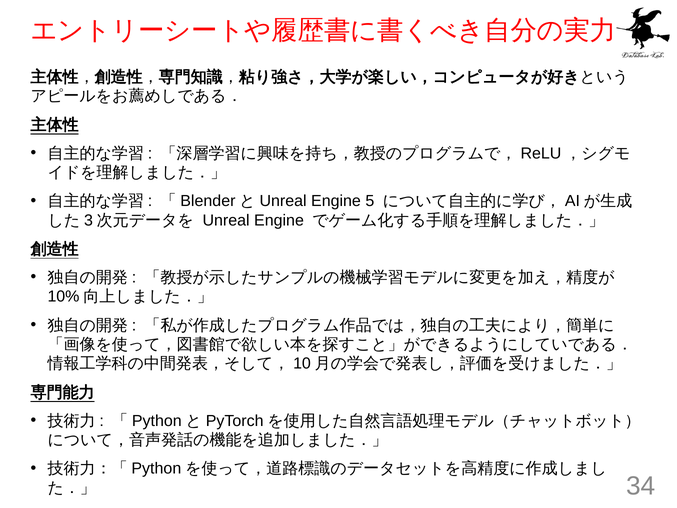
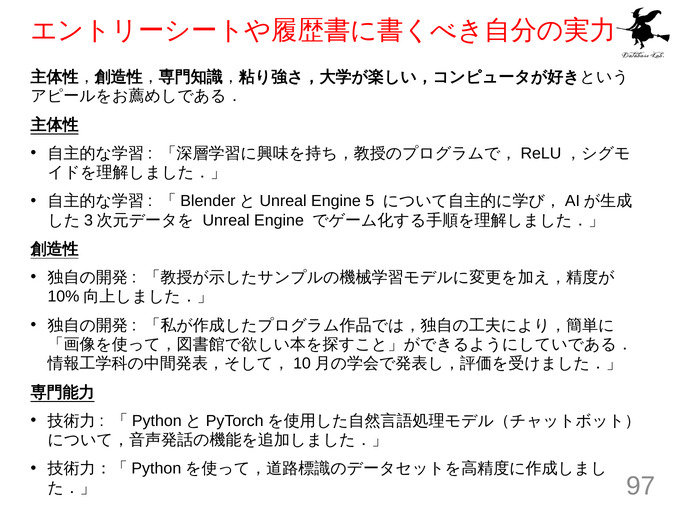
34: 34 -> 97 (641, 486)
